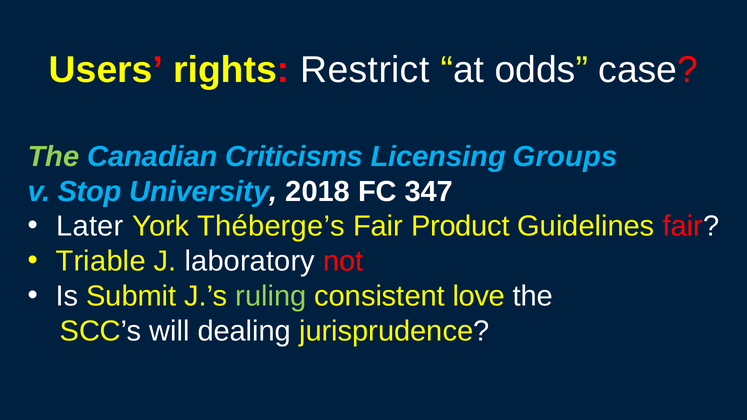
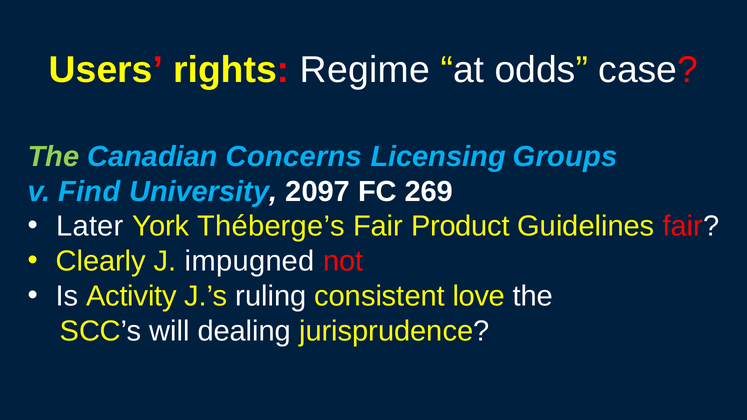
Restrict: Restrict -> Regime (365, 70)
Criticisms: Criticisms -> Concerns (294, 157)
Stop: Stop -> Find (89, 192)
2018: 2018 -> 2097 (318, 192)
347: 347 -> 269 (429, 192)
Triable: Triable -> Clearly (101, 261)
laboratory: laboratory -> impugned (250, 261)
Submit: Submit -> Activity (131, 296)
ruling colour: light green -> white (271, 296)
